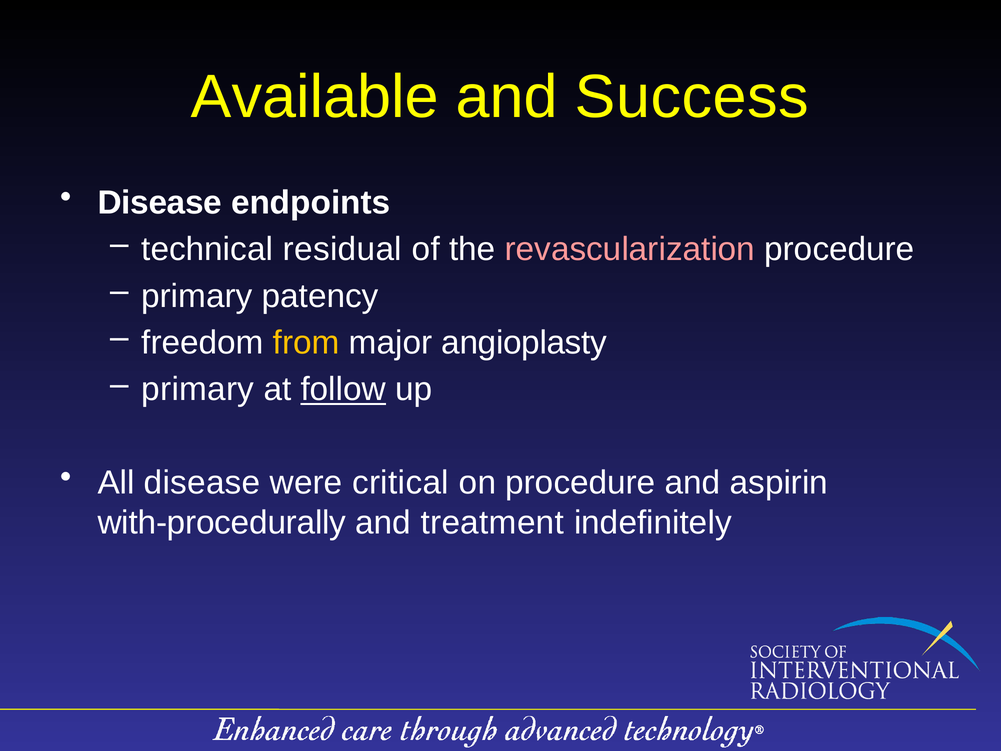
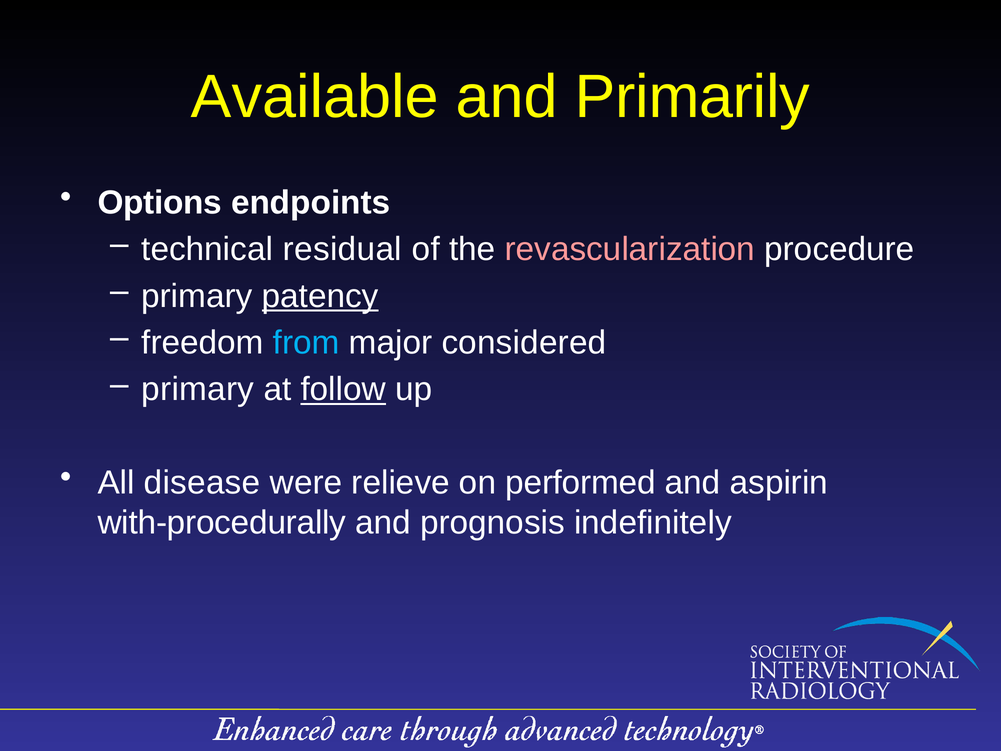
Success: Success -> Primarily (692, 97)
Disease: Disease -> Options (160, 203)
patency underline: none -> present (320, 296)
from colour: yellow -> light blue (306, 343)
angioplasty: angioplasty -> considered (524, 343)
critical: critical -> relieve (401, 483)
on procedure: procedure -> performed (581, 483)
treatment: treatment -> prognosis (492, 523)
